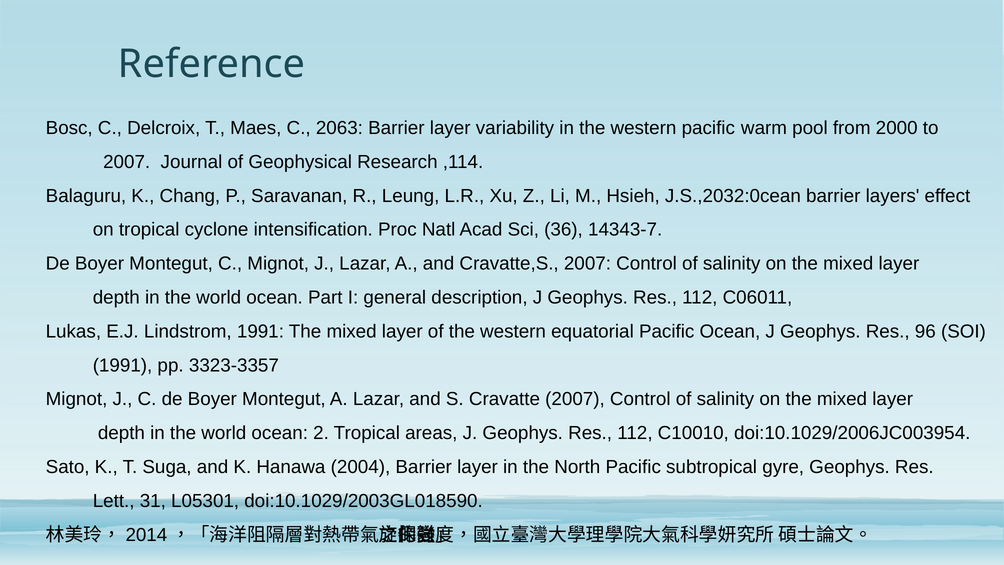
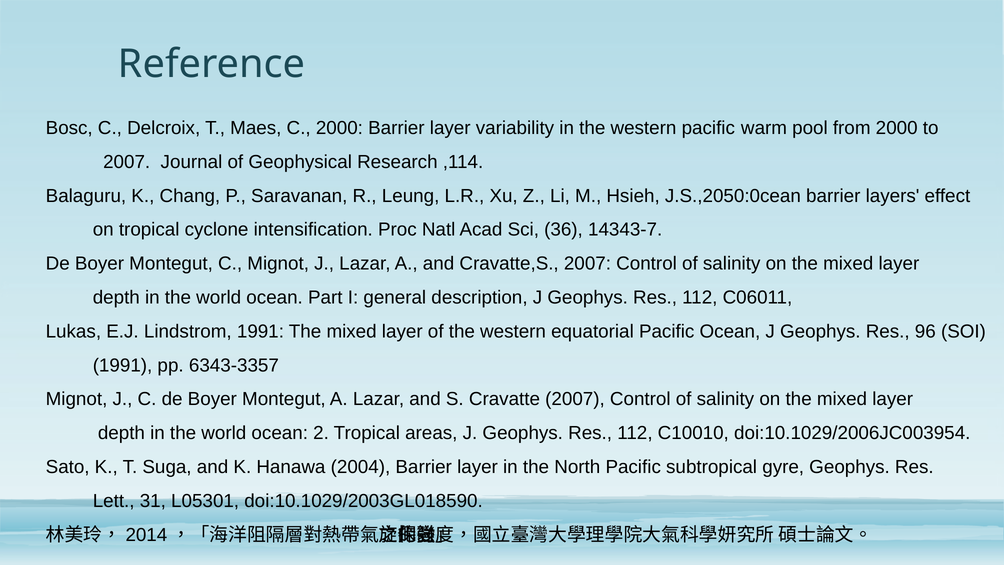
C 2063: 2063 -> 2000 (339, 128)
J.S.,2032:0cean: J.S.,2032:0cean -> J.S.,2050:0cean (733, 196)
3323-3357: 3323-3357 -> 6343-3357 (234, 365)
